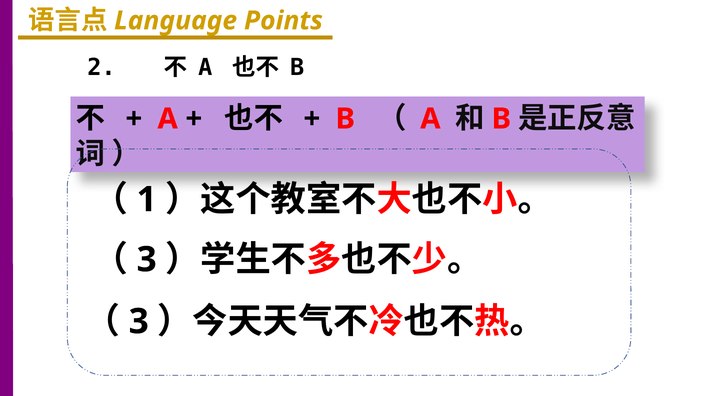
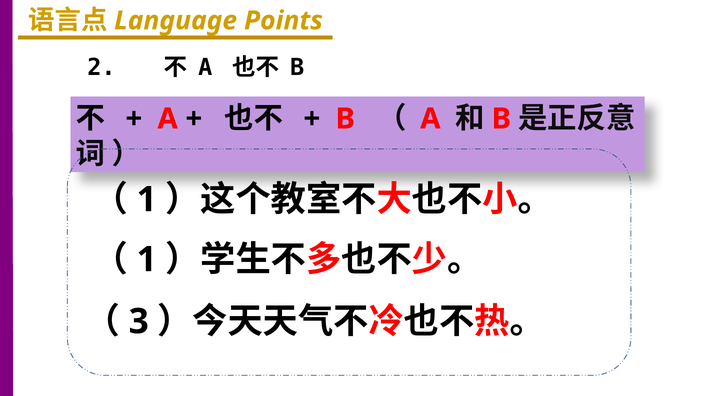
3: 3 -> 1 (147, 260)
